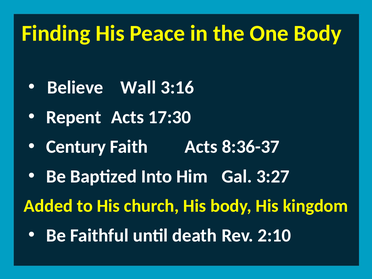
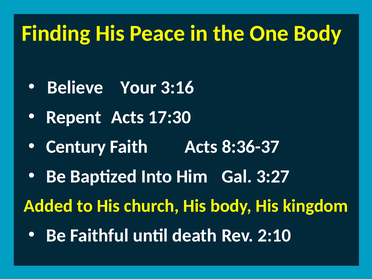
Wall: Wall -> Your (138, 87)
